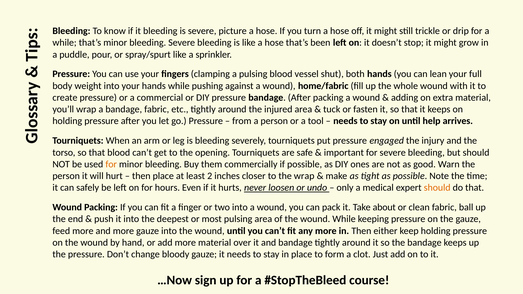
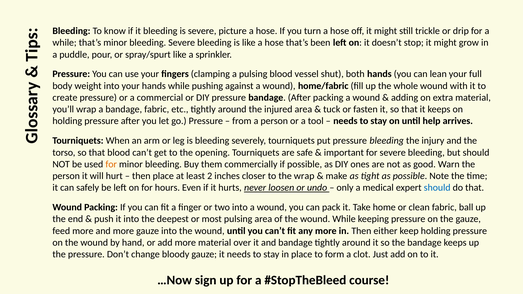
pressure engaged: engaged -> bleeding (387, 141)
should colour: orange -> blue (437, 188)
about: about -> home (384, 207)
